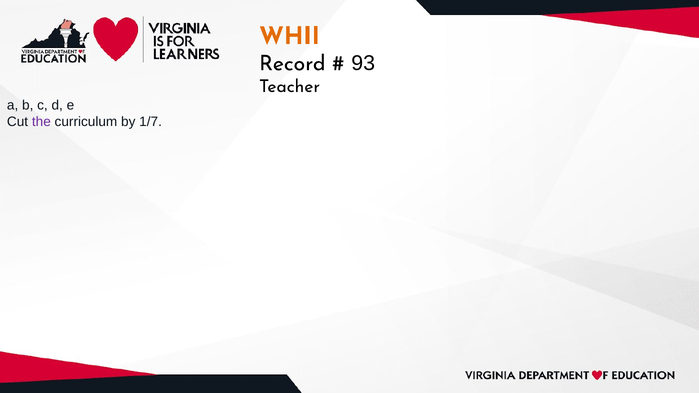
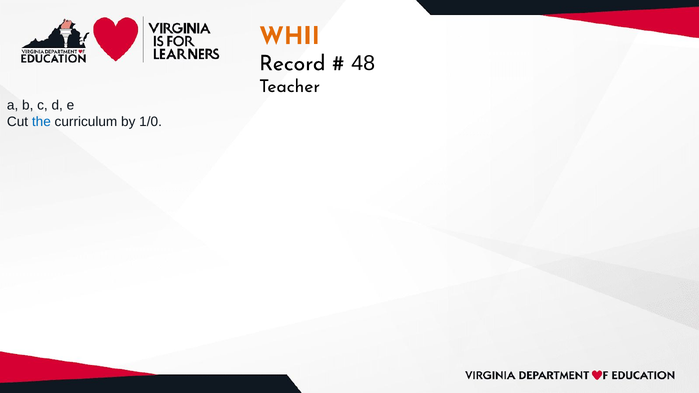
93: 93 -> 48 (363, 63)
the colour: purple -> blue (41, 122)
1/7: 1/7 -> 1/0 (151, 122)
